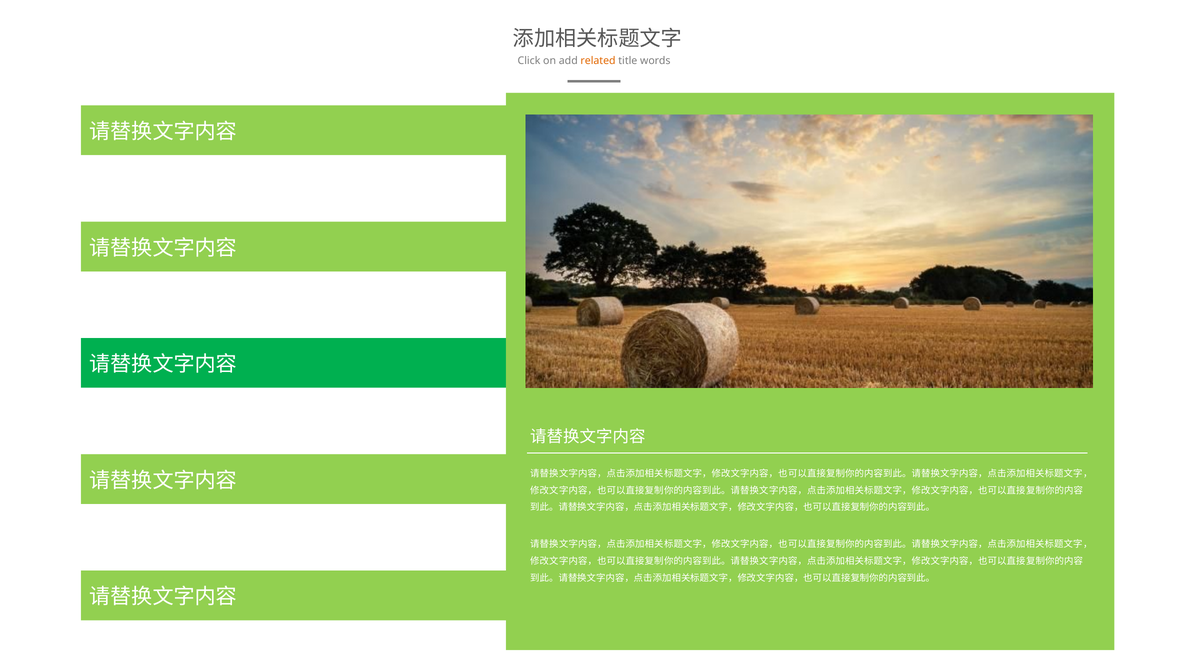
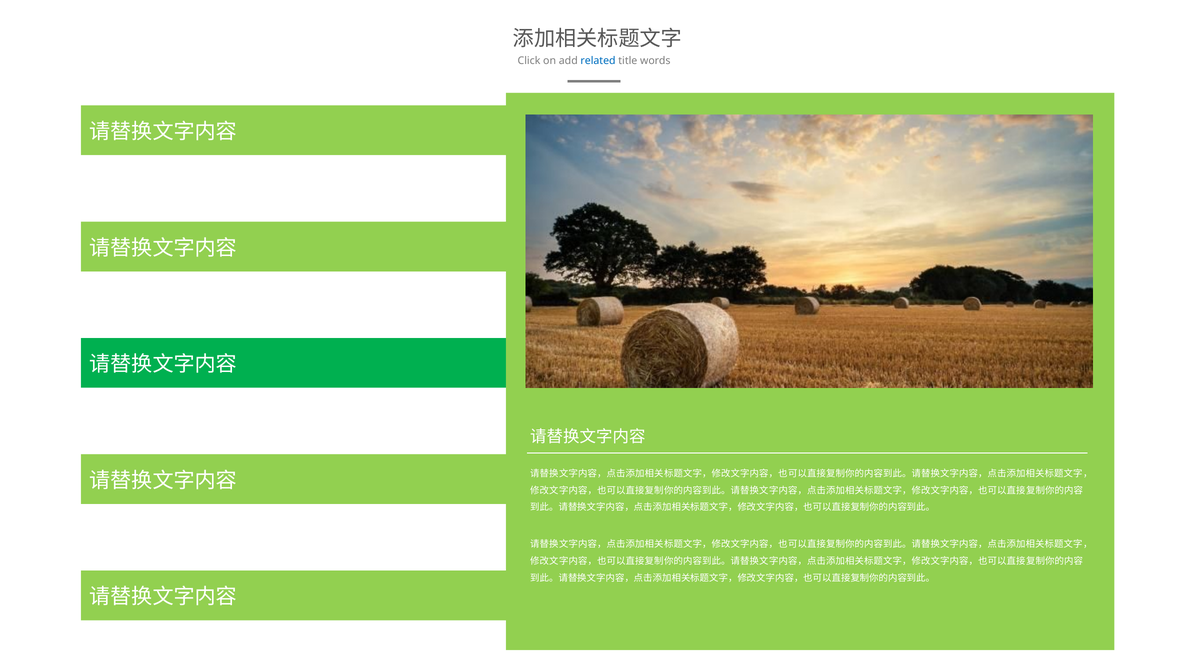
related colour: orange -> blue (598, 61)
